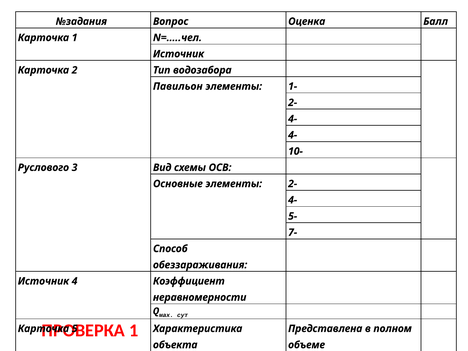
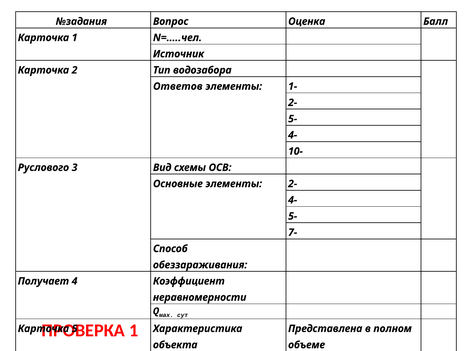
Павильон: Павильон -> Ответов (178, 86)
4-: 4- -> 5- (293, 119)
Источник: Источник -> Получает (43, 281)
